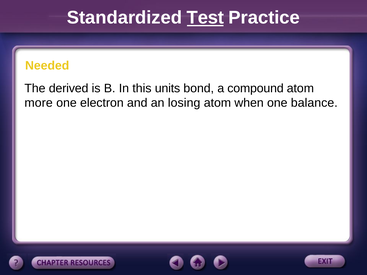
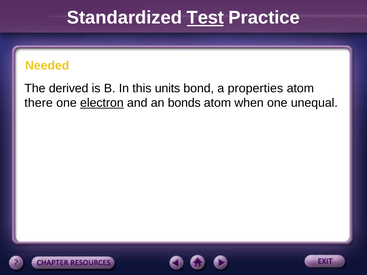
compound: compound -> properties (255, 88)
more: more -> there (39, 103)
electron underline: none -> present (102, 103)
losing: losing -> bonds (184, 103)
balance: balance -> unequal (314, 103)
